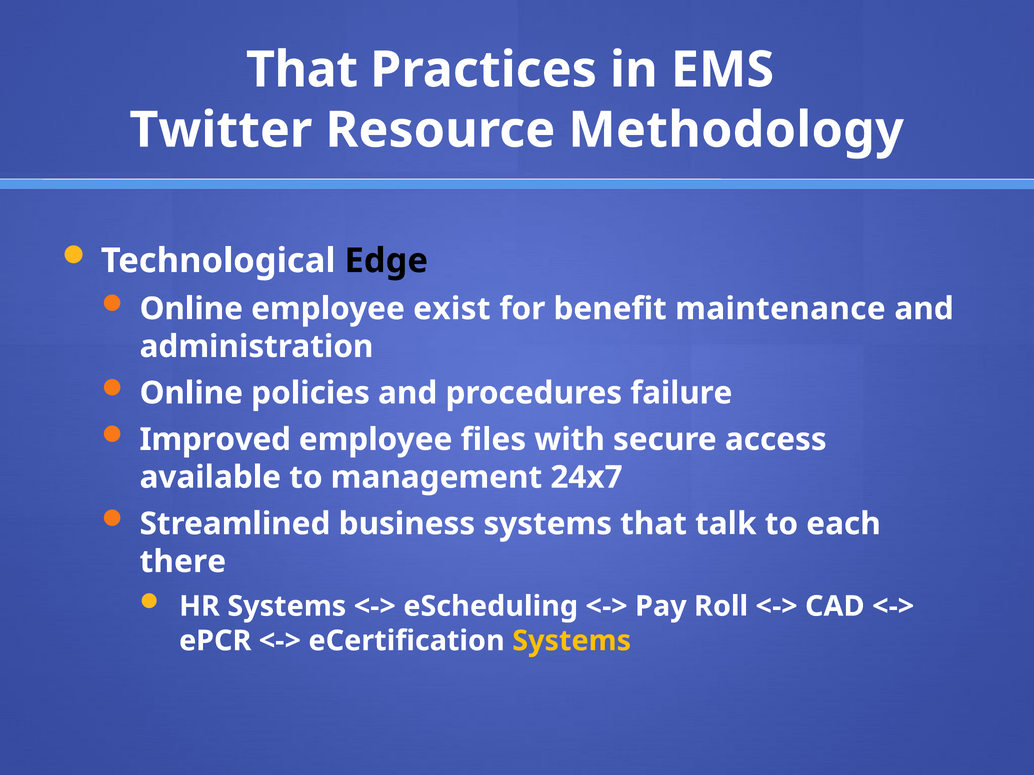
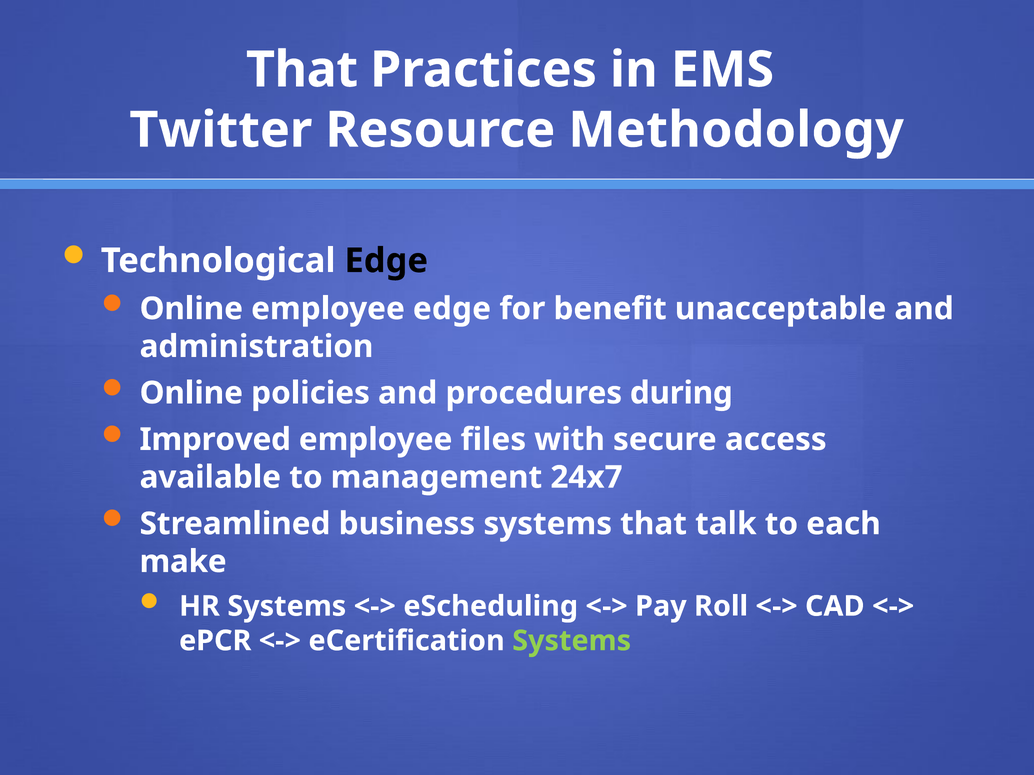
employee exist: exist -> edge (452, 309)
maintenance: maintenance -> unacceptable (781, 309)
failure: failure -> during (681, 393)
there: there -> make (183, 562)
Systems colour: yellow -> light green (572, 641)
